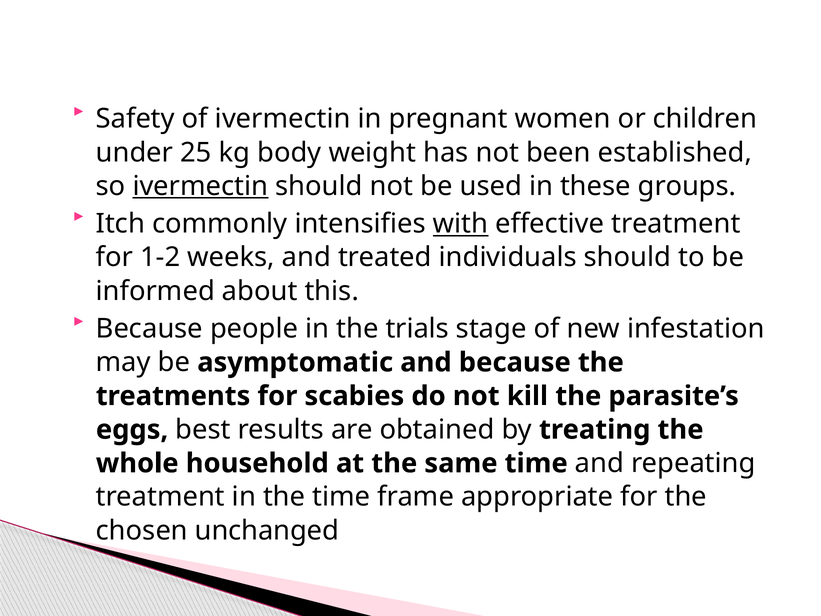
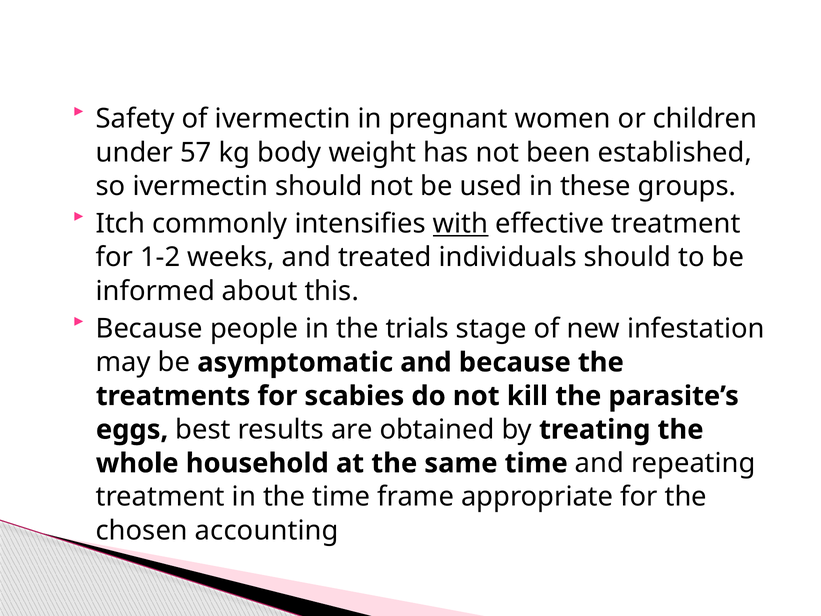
25: 25 -> 57 (196, 152)
ivermectin underline: present -> none (200, 186)
unchanged: unchanged -> accounting (267, 530)
